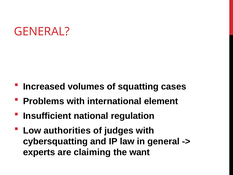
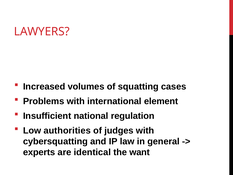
GENERAL: GENERAL -> LAWYERS (42, 31)
claiming: claiming -> identical (92, 152)
